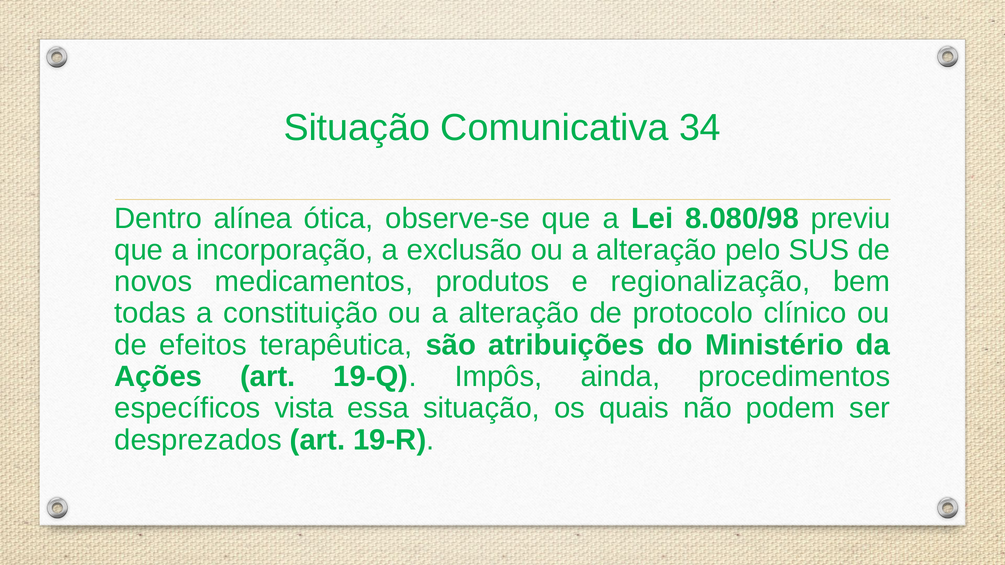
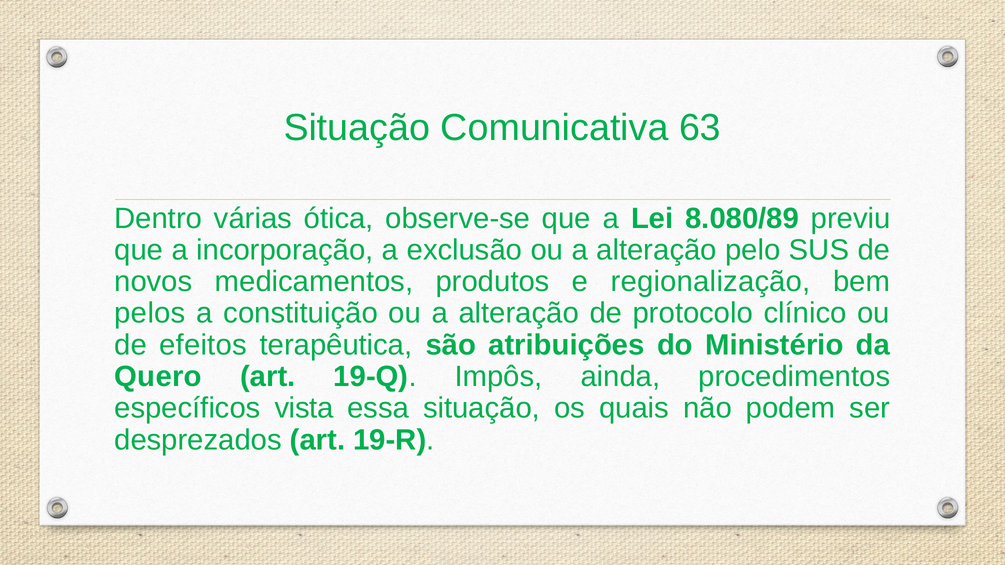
34: 34 -> 63 (700, 128)
alínea: alínea -> várias (253, 218)
8.080/98: 8.080/98 -> 8.080/89 (742, 218)
todas: todas -> pelos (150, 313)
Ações: Ações -> Quero (158, 377)
